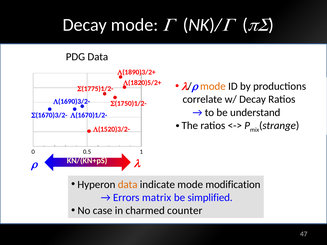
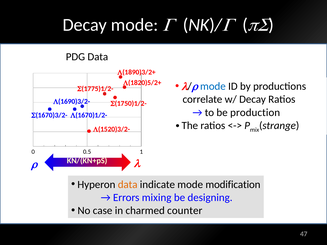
mode colour: orange -> blue (213, 86)
understand: understand -> production (255, 113)
matrix: matrix -> mixing (157, 198)
simplified: simplified -> designing (210, 198)
